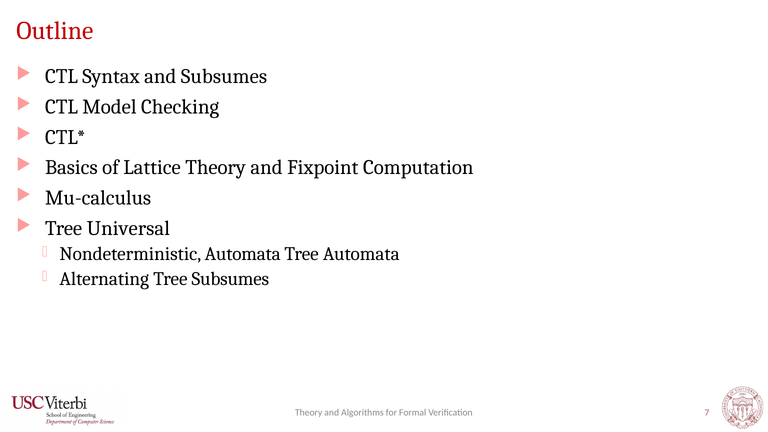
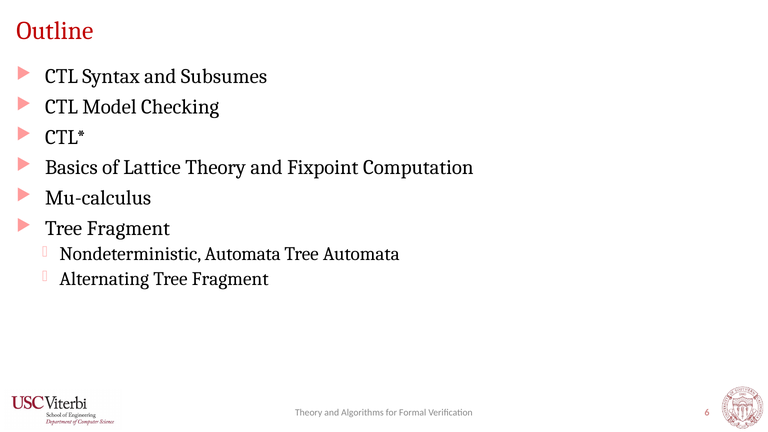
Universal: Universal -> Fragment (128, 229)
Alternating Tree Subsumes: Subsumes -> Fragment (230, 279)
7: 7 -> 6 (707, 412)
